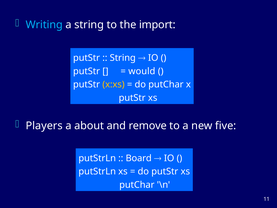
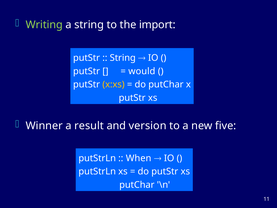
Writing colour: light blue -> light green (44, 25)
Players: Players -> Winner (44, 126)
about: about -> result (89, 126)
remove: remove -> version (148, 126)
Board: Board -> When (139, 158)
